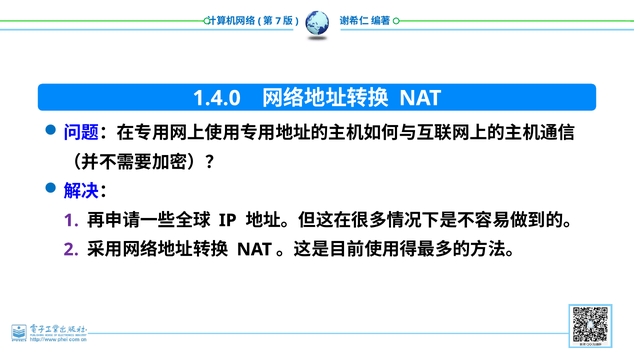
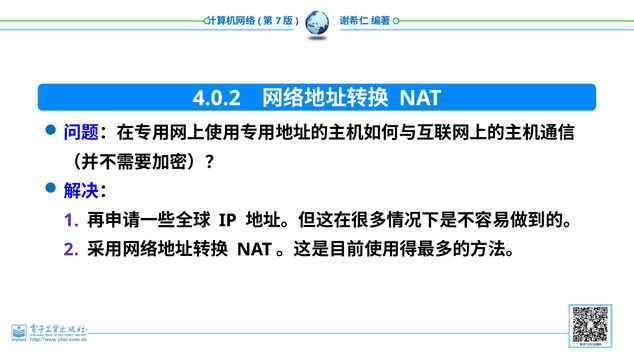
1.4.0: 1.4.0 -> 4.0.2 (217, 98)
